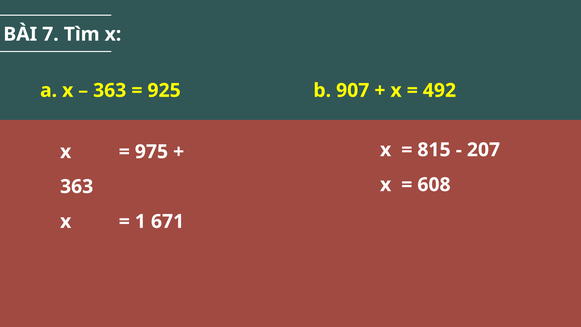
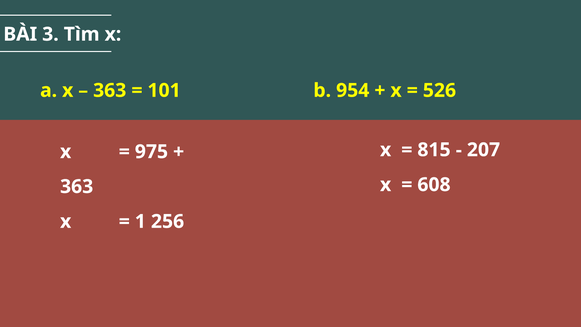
7: 7 -> 3 (50, 34)
925: 925 -> 101 (164, 90)
907: 907 -> 954 (353, 90)
492: 492 -> 526 (439, 90)
671: 671 -> 256 (168, 221)
